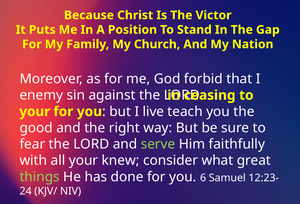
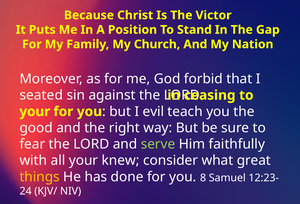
enemy: enemy -> seated (41, 95)
live: live -> evil (153, 112)
things colour: light green -> yellow (40, 177)
6: 6 -> 8 (203, 178)
